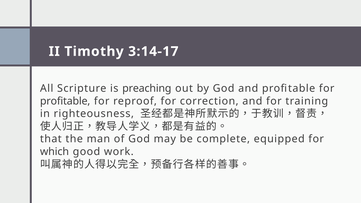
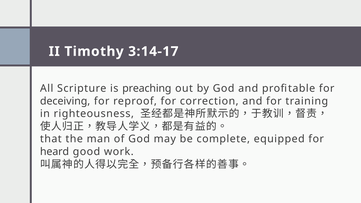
profitable: profitable -> deceiving (65, 101)
which: which -> heard (55, 152)
